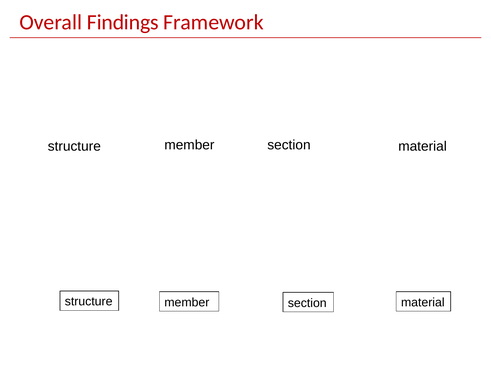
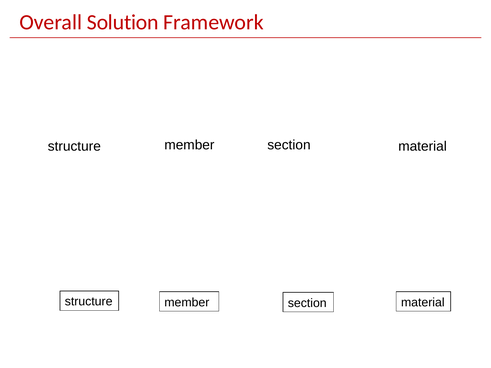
Findings: Findings -> Solution (123, 22)
